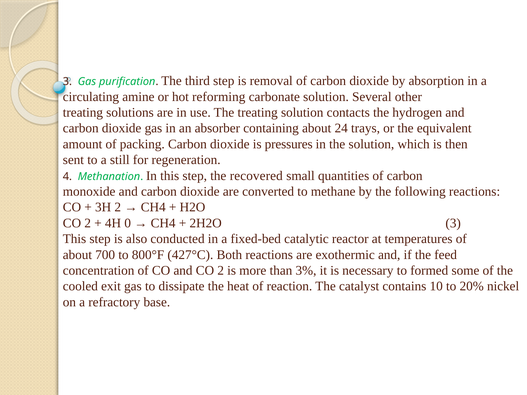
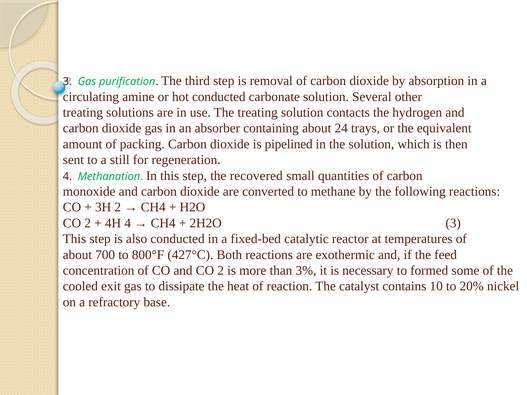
hot reforming: reforming -> conducted (219, 97)
pressures: pressures -> pipelined (289, 144)
4H 0: 0 -> 4 (128, 223)
